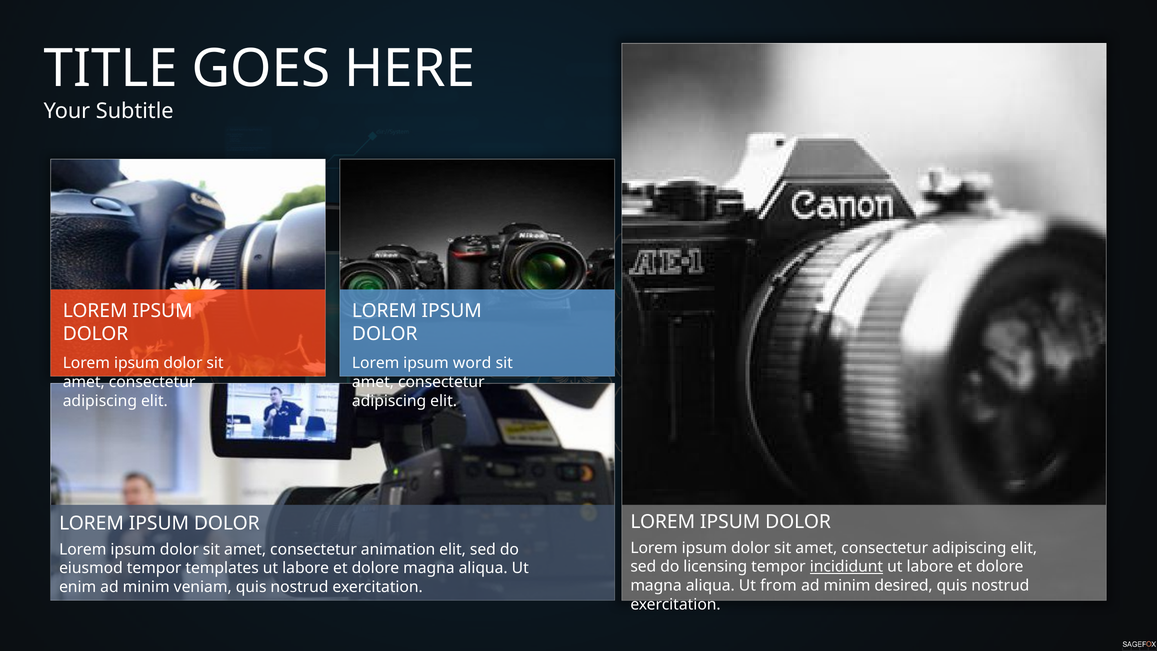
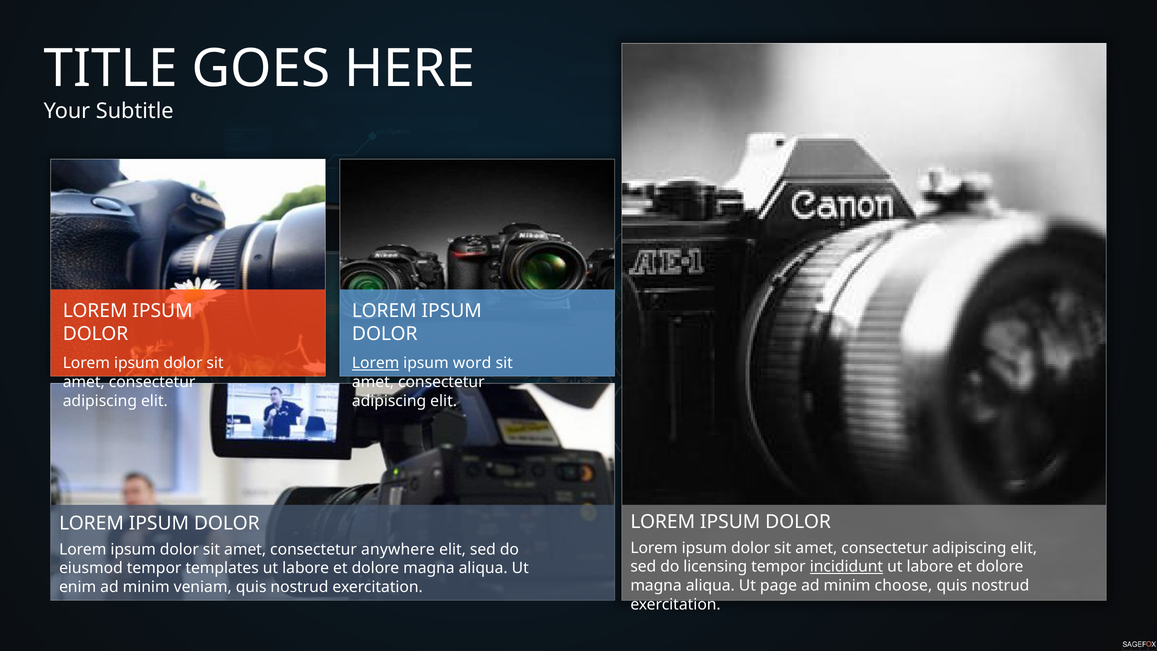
Lorem underline: none -> present (376, 363)
animation: animation -> anywhere (398, 549)
from: from -> page (779, 585)
desired: desired -> choose (903, 585)
